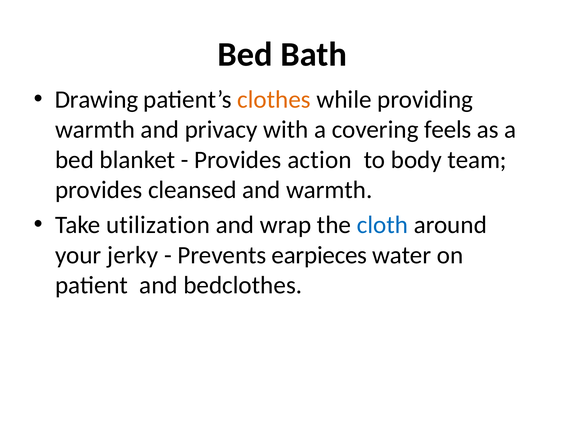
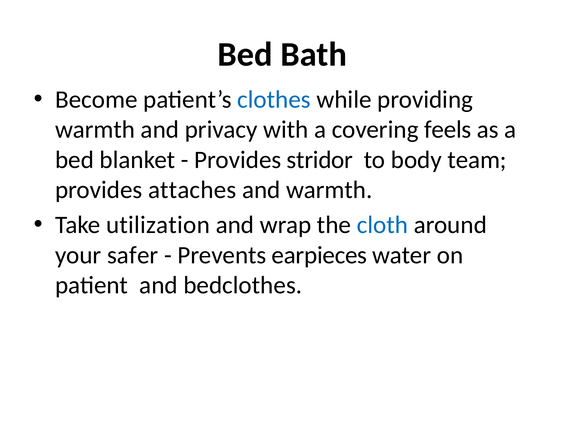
Drawing: Drawing -> Become (96, 100)
clothes colour: orange -> blue (274, 100)
action: action -> stridor (320, 160)
cleansed: cleansed -> attaches (192, 190)
jerky: jerky -> safer (133, 256)
